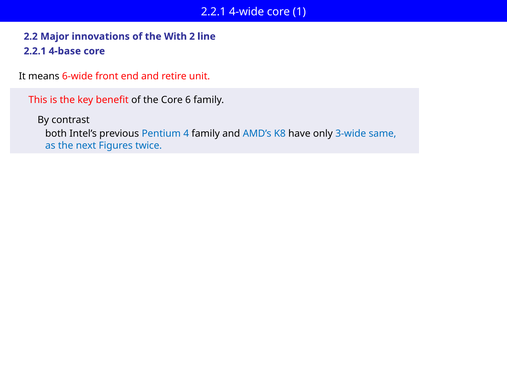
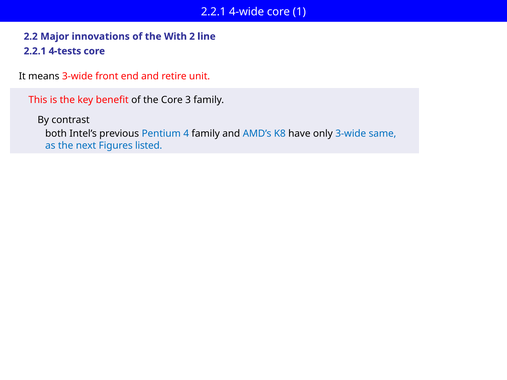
4-base: 4-base -> 4-tests (65, 51)
means 6-wide: 6-wide -> 3-wide (77, 76)
6: 6 -> 3 (188, 100)
twice: twice -> listed (149, 146)
